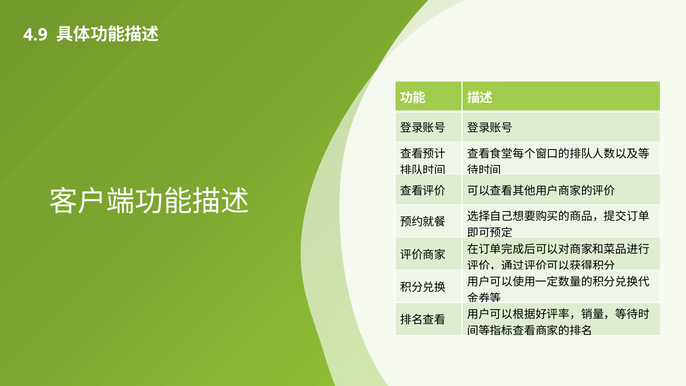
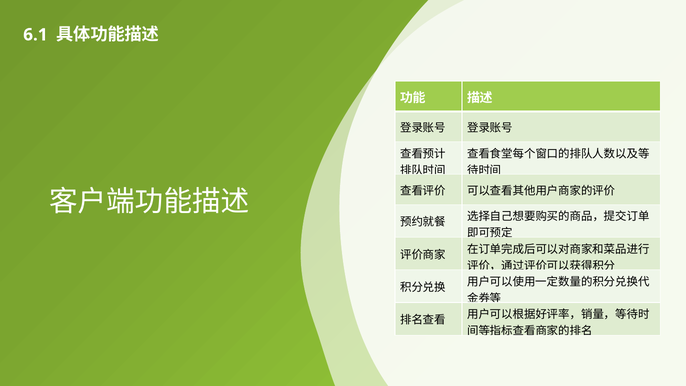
4.9: 4.9 -> 6.1 (35, 35)
